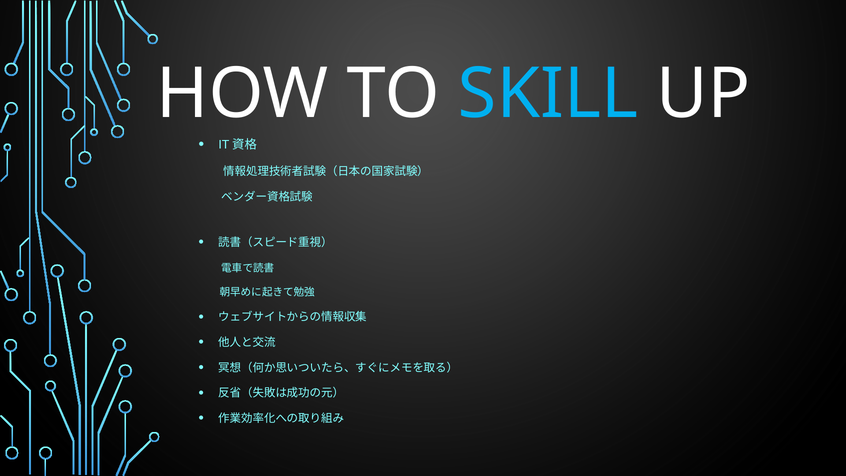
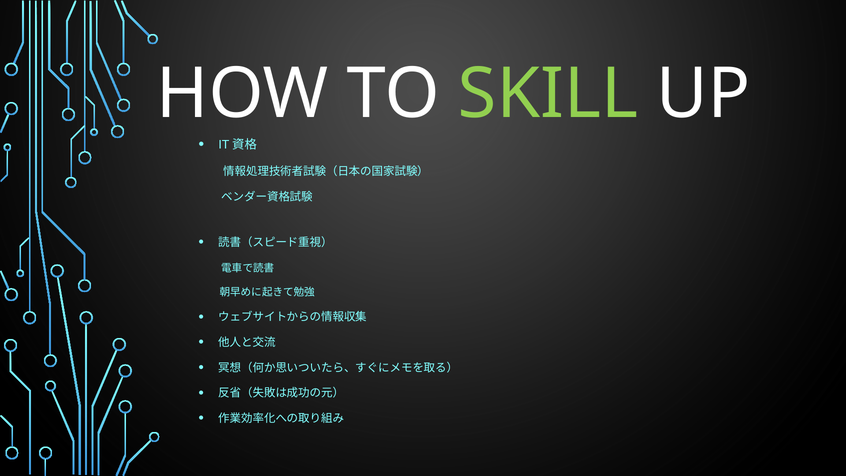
SKILL colour: light blue -> light green (548, 94)
